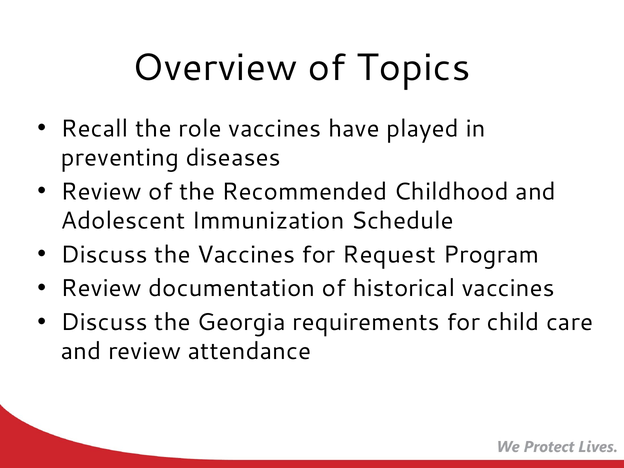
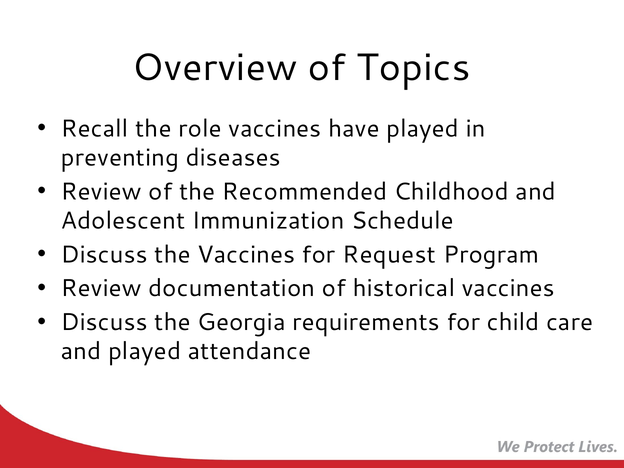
and review: review -> played (145, 351)
